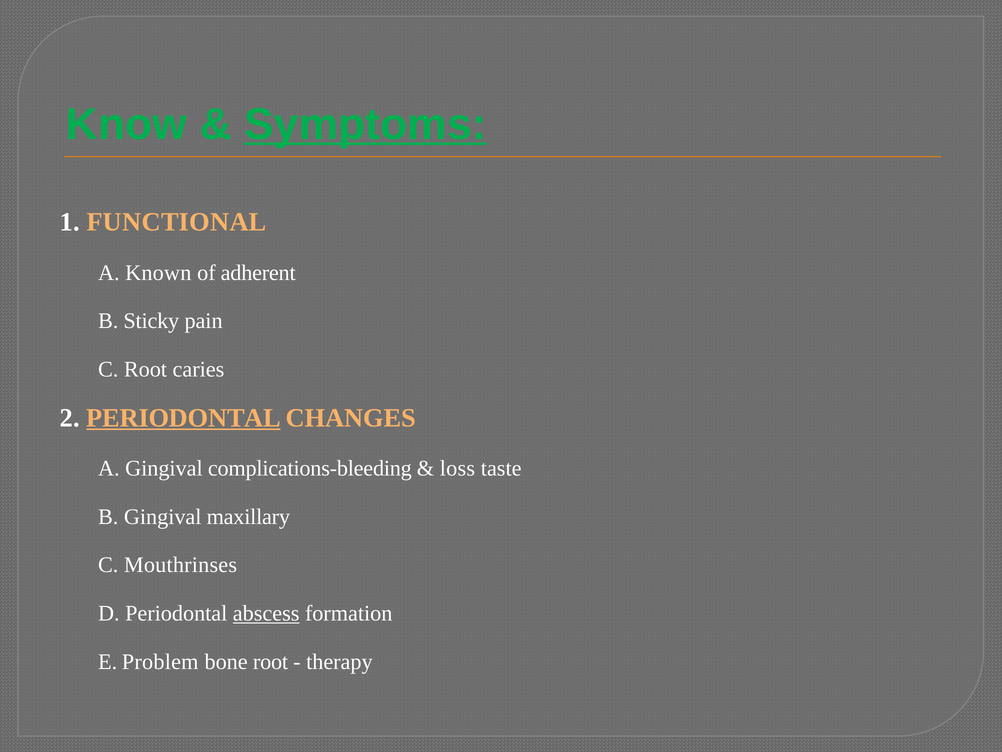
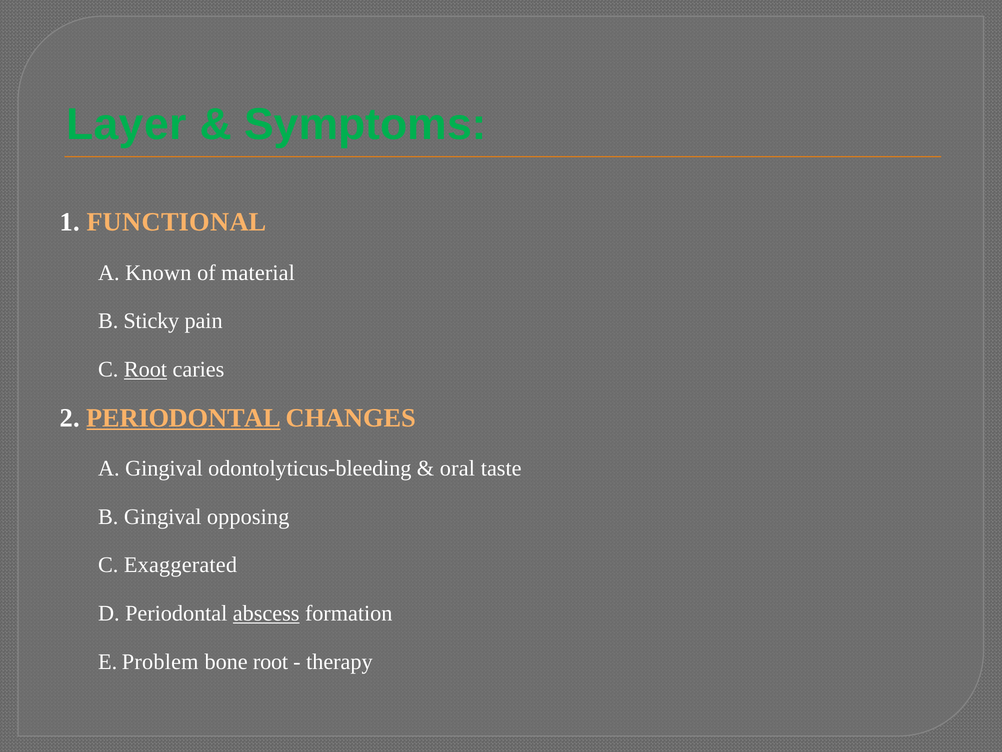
Know: Know -> Layer (126, 124)
Symptoms underline: present -> none (365, 124)
adherent: adherent -> material (258, 273)
Root underline: none -> present (145, 369)
complications-bleeding: complications-bleeding -> odontolyticus-bleeding (310, 468)
loss: loss -> oral (457, 468)
maxillary: maxillary -> opposing (248, 516)
Mouthrinses: Mouthrinses -> Exaggerated (180, 565)
